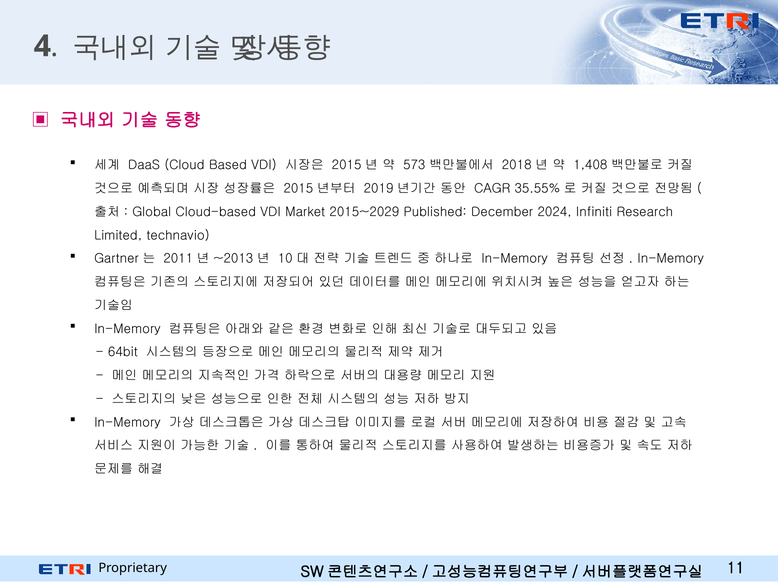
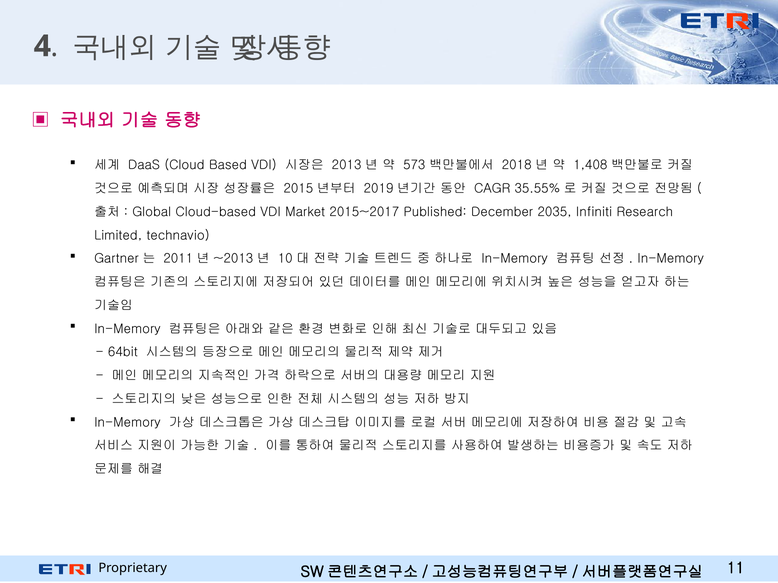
2015: 2015 -> 2013 (347, 165)
2015~2029: 2015~2029 -> 2015~2017 (364, 212)
2024: 2024 -> 2035 (555, 212)
